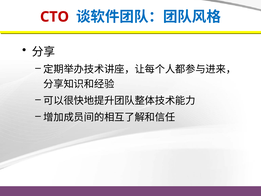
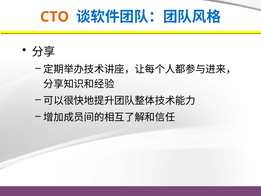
CTO colour: red -> orange (55, 17)
